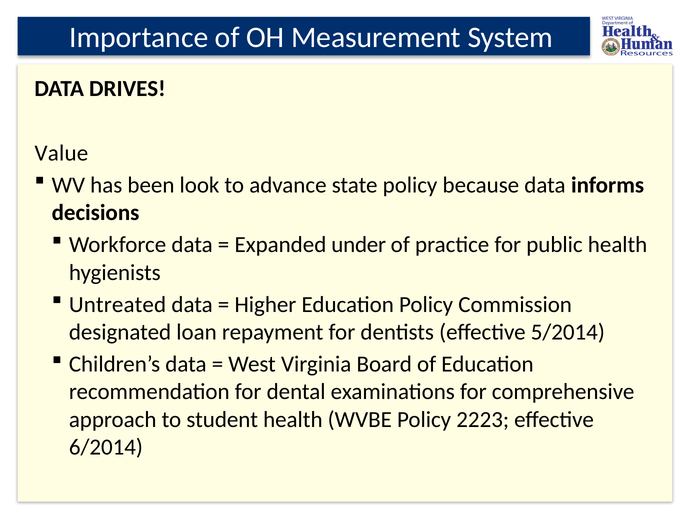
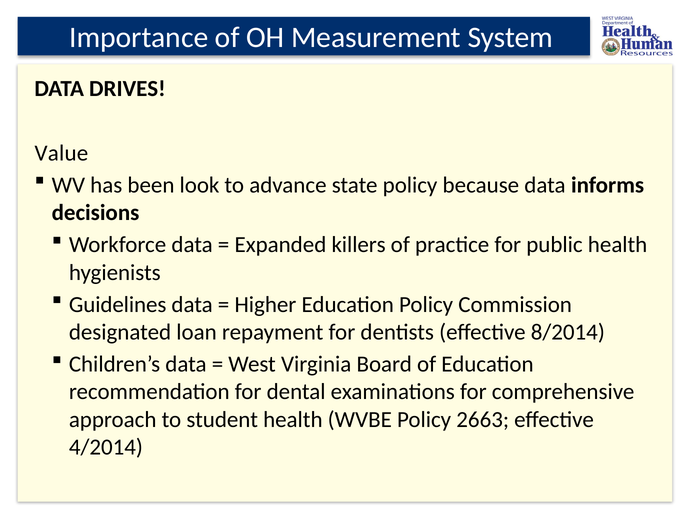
under: under -> killers (359, 245)
Untreated: Untreated -> Guidelines (118, 304)
5/2014: 5/2014 -> 8/2014 (568, 332)
2223: 2223 -> 2663 (483, 419)
6/2014: 6/2014 -> 4/2014 (106, 447)
